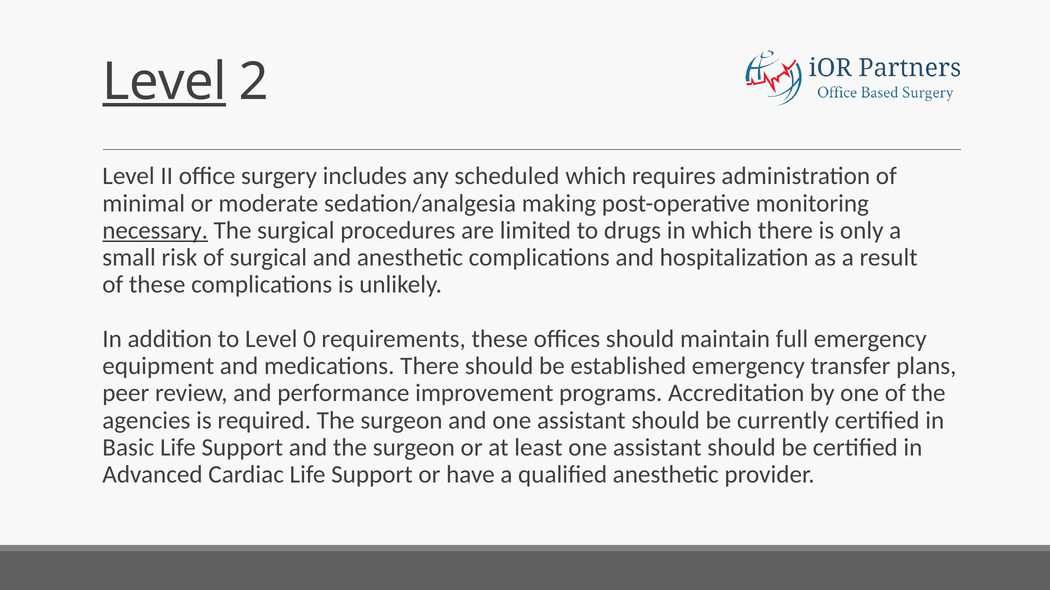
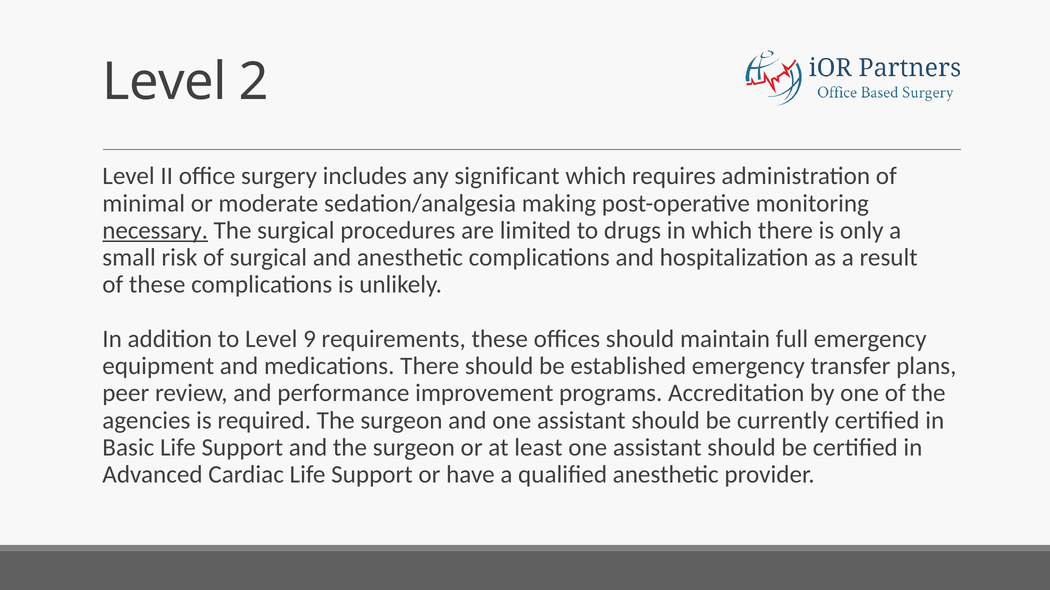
Level underline: present -> none (164, 82)
scheduled: scheduled -> significant (507, 176)
0: 0 -> 9 (310, 339)
